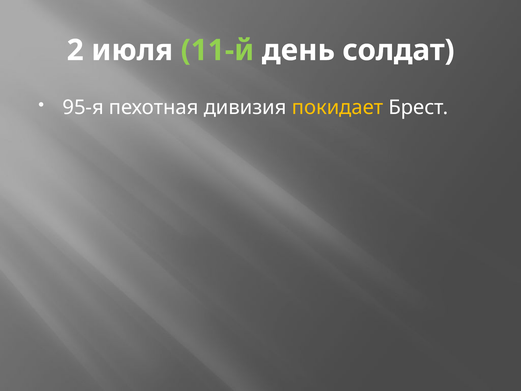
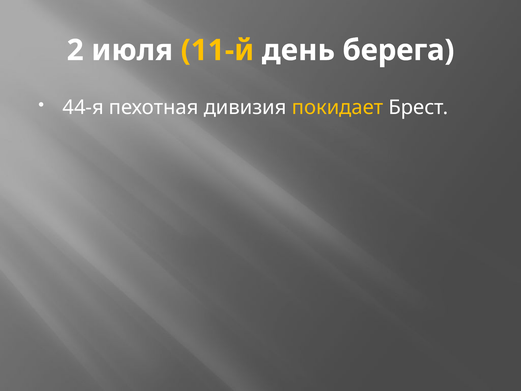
11-й colour: light green -> yellow (217, 50)
солдат: солдат -> берега (398, 50)
95-я: 95-я -> 44-я (83, 107)
